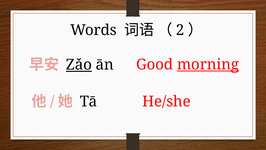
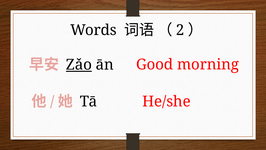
morning underline: present -> none (208, 64)
